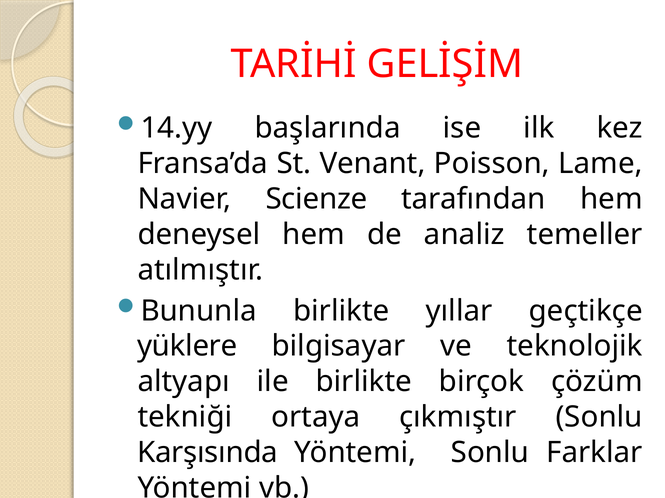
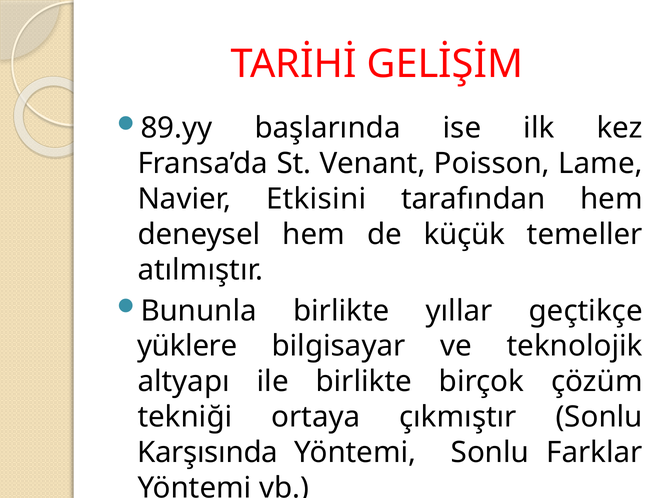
14.yy: 14.yy -> 89.yy (176, 128)
Scienze: Scienze -> Etkisini (316, 199)
analiz: analiz -> küçük (465, 235)
